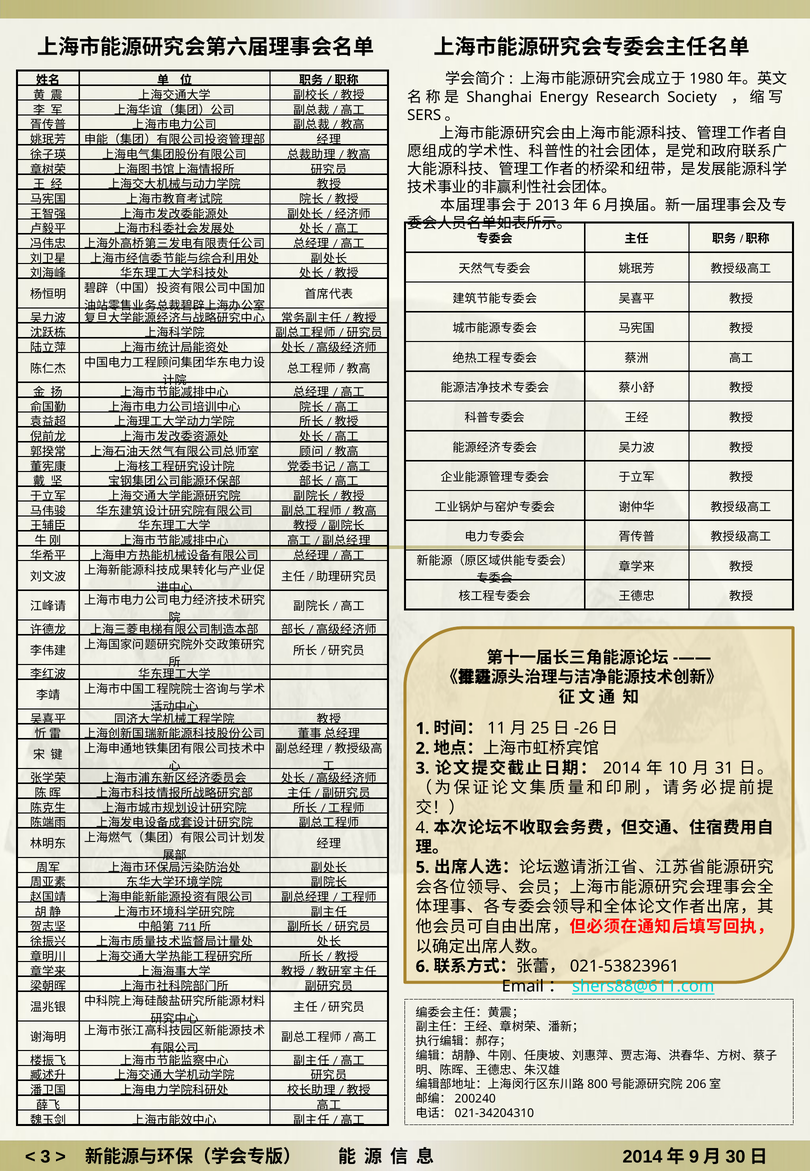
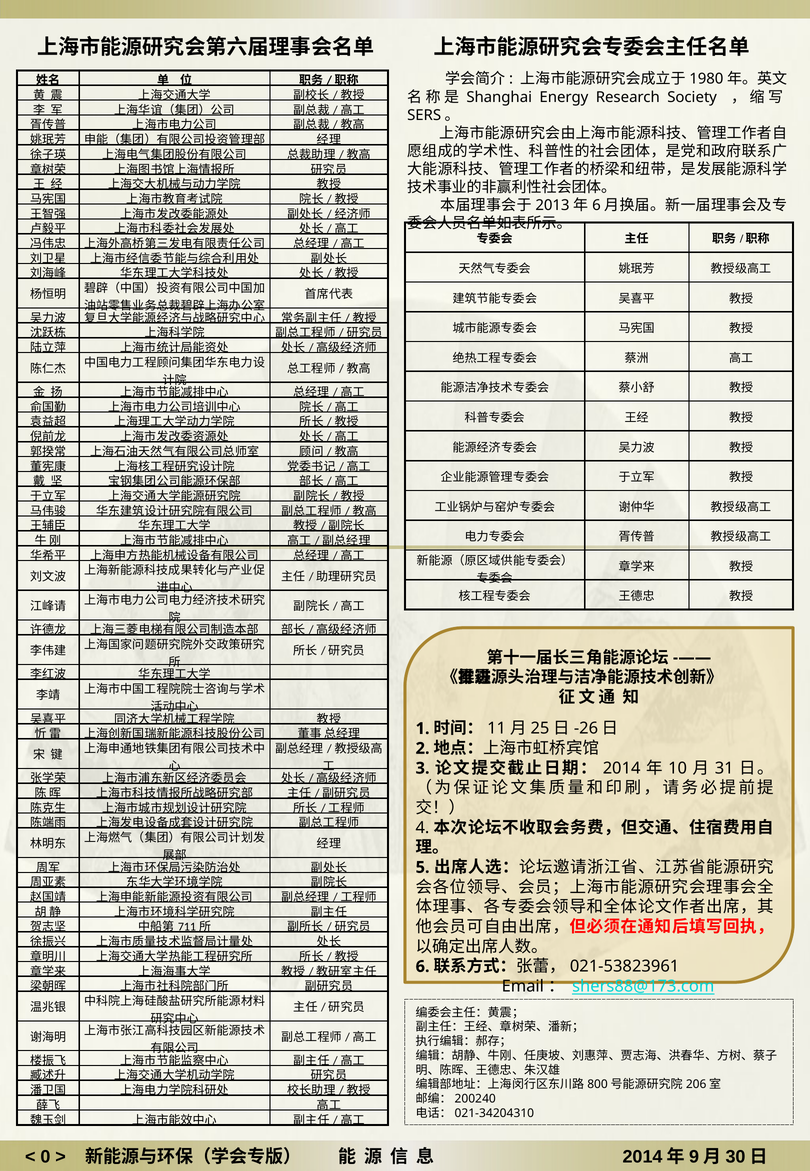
shers88@611.com: shers88@611.com -> shers88@173.com (643, 986)
3: 3 -> 0 (45, 1156)
